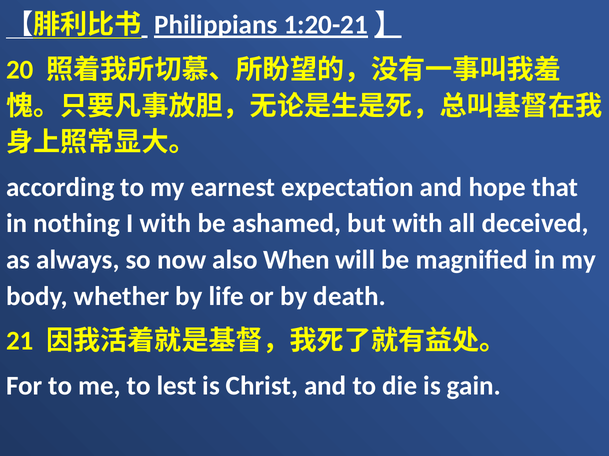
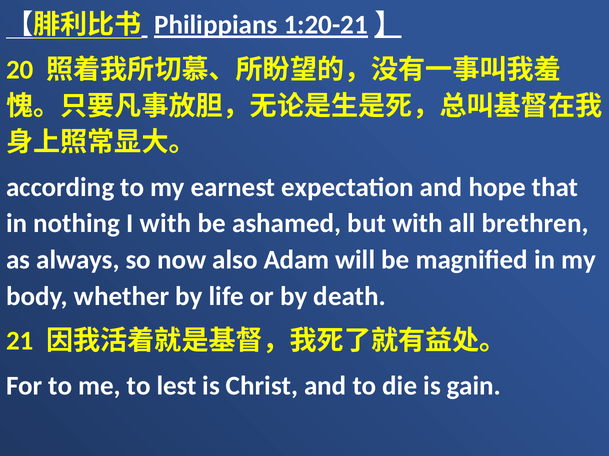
deceived: deceived -> brethren (535, 224)
When: When -> Adam (297, 260)
